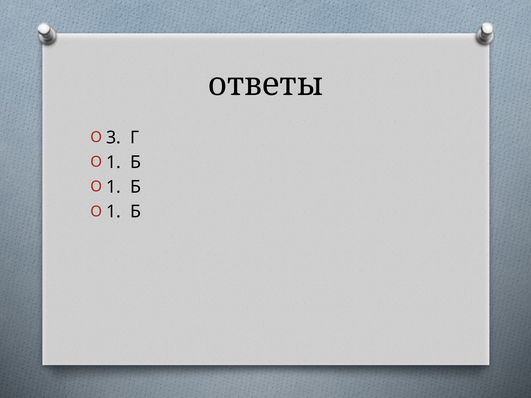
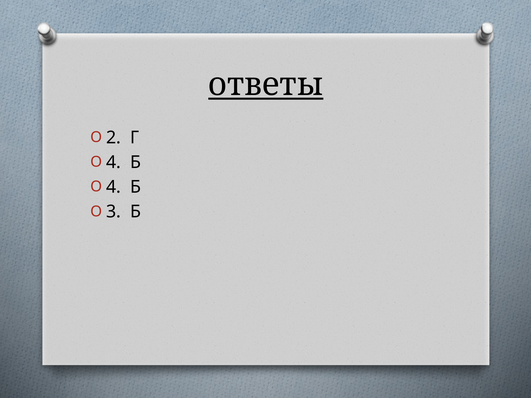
ответы underline: none -> present (266, 85)
3: 3 -> 2 (114, 138)
1: 1 -> 4 (114, 162)
1: 1 -> 4 (114, 187)
1: 1 -> 3 (114, 212)
